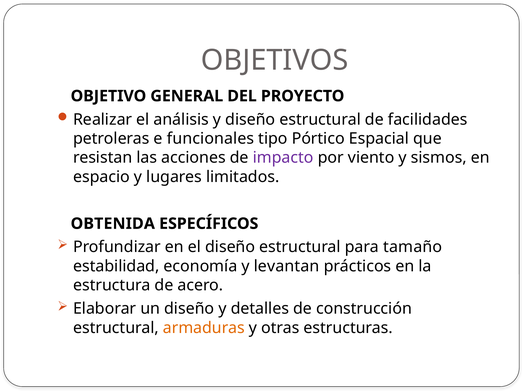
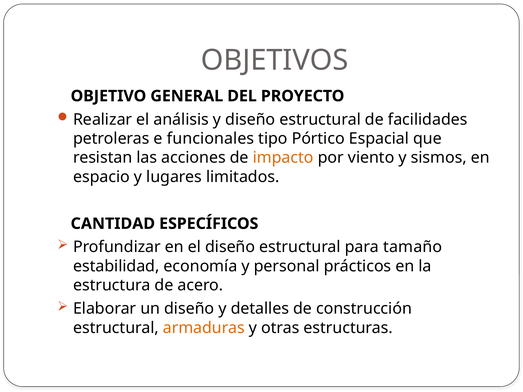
impacto colour: purple -> orange (283, 158)
OBTENIDA: OBTENIDA -> CANTIDAD (113, 224)
levantan: levantan -> personal (287, 266)
